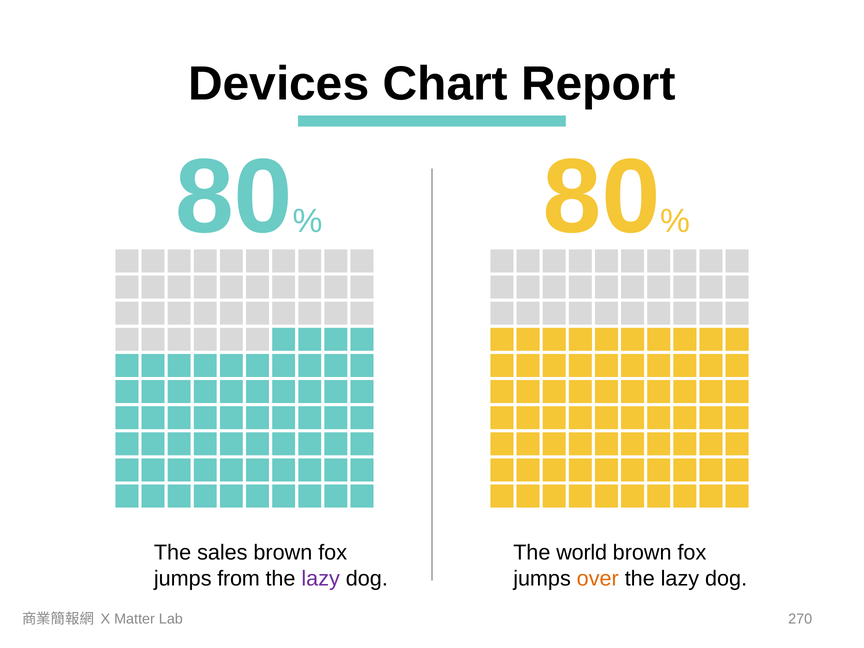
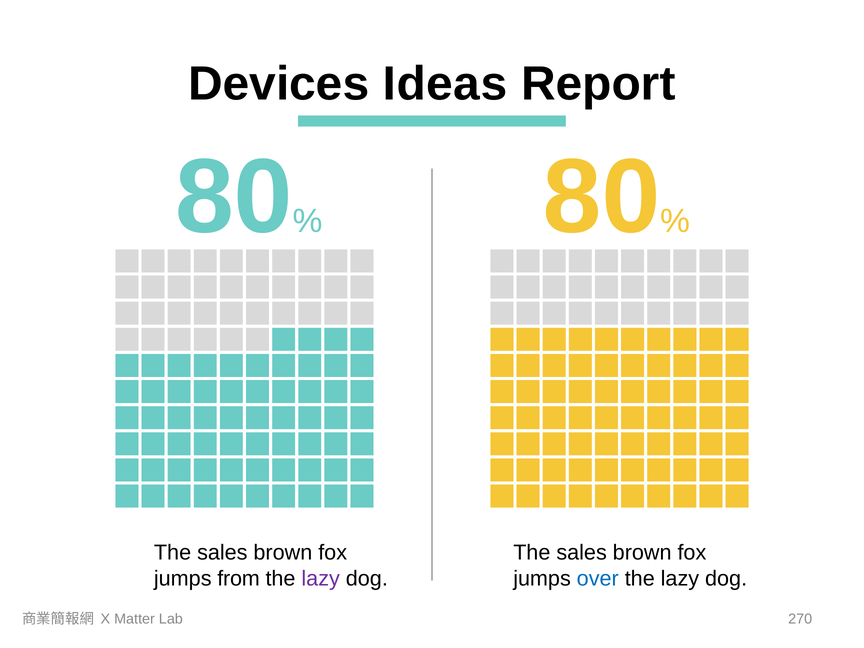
Chart: Chart -> Ideas (445, 84)
world: world -> sales (582, 553)
over colour: orange -> blue (598, 579)
